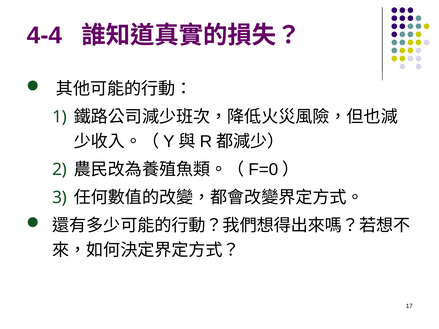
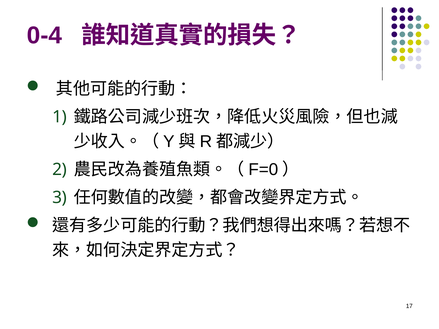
4-4: 4-4 -> 0-4 (44, 35)
